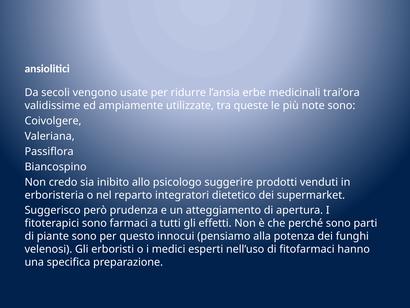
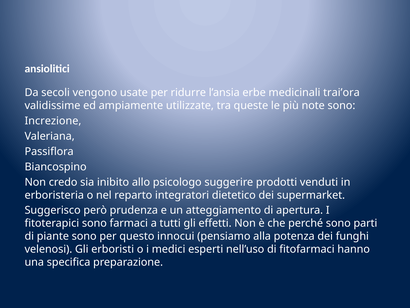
Coivolgere: Coivolgere -> Increzione (53, 121)
